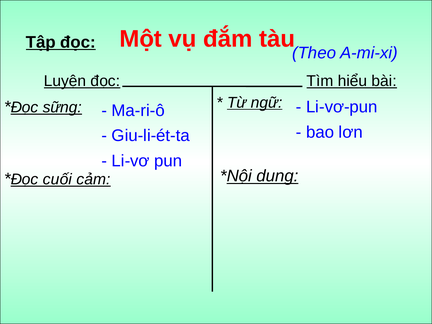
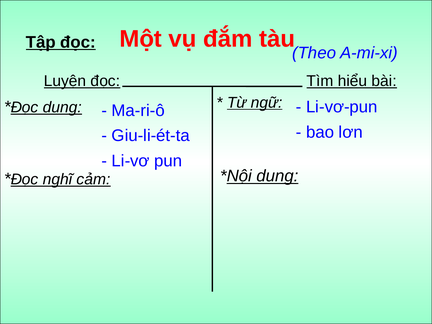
sững: sững -> dung (62, 107)
cuối: cuối -> nghĩ (58, 179)
